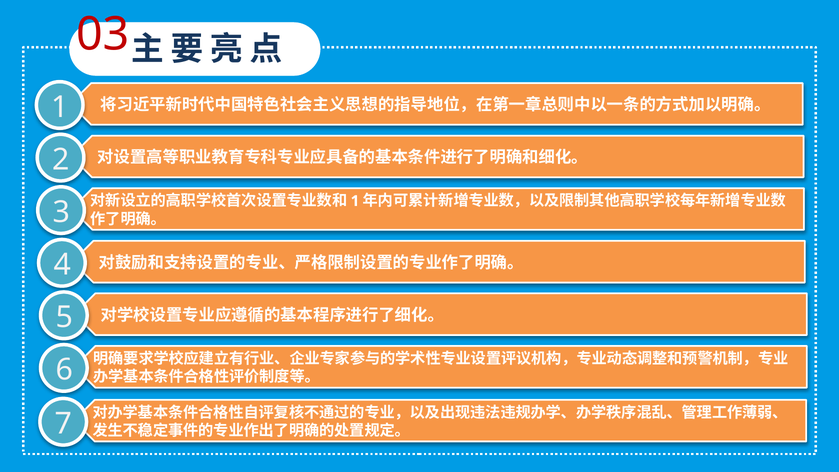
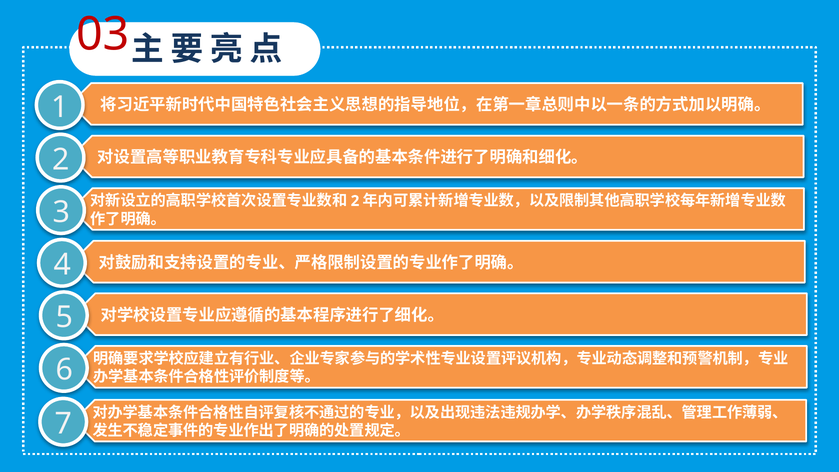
1: 1 -> 2 (355, 201)
